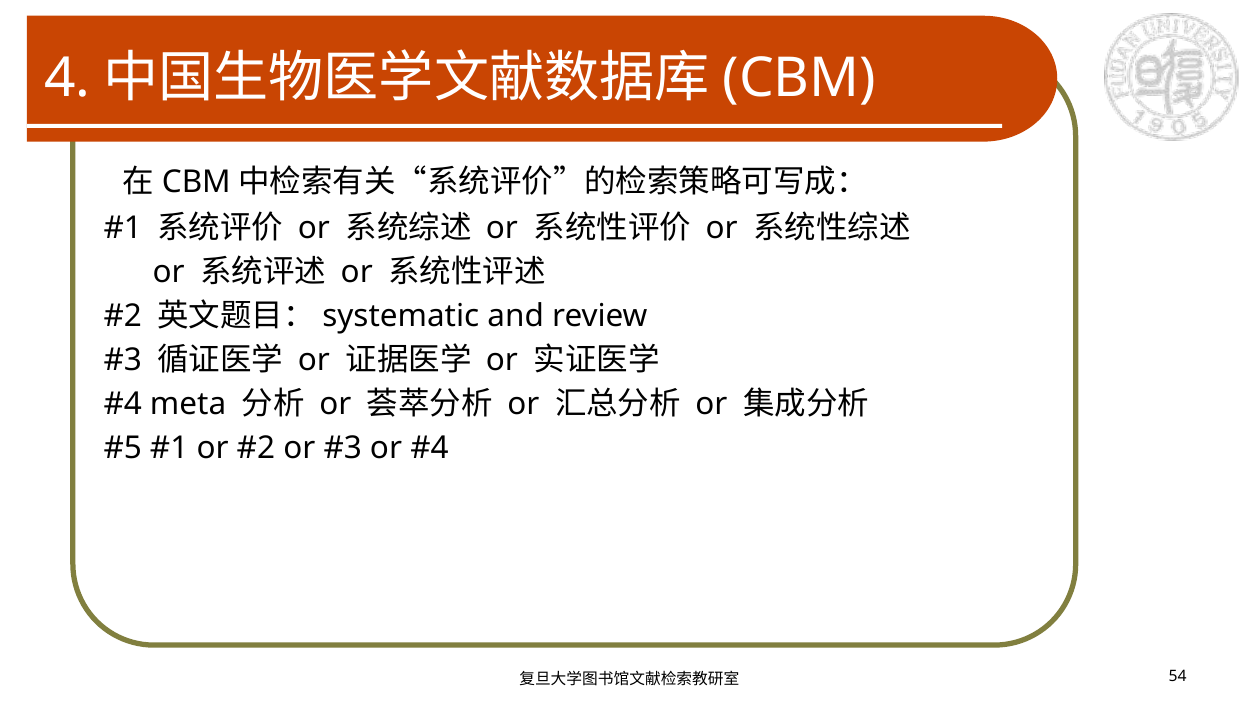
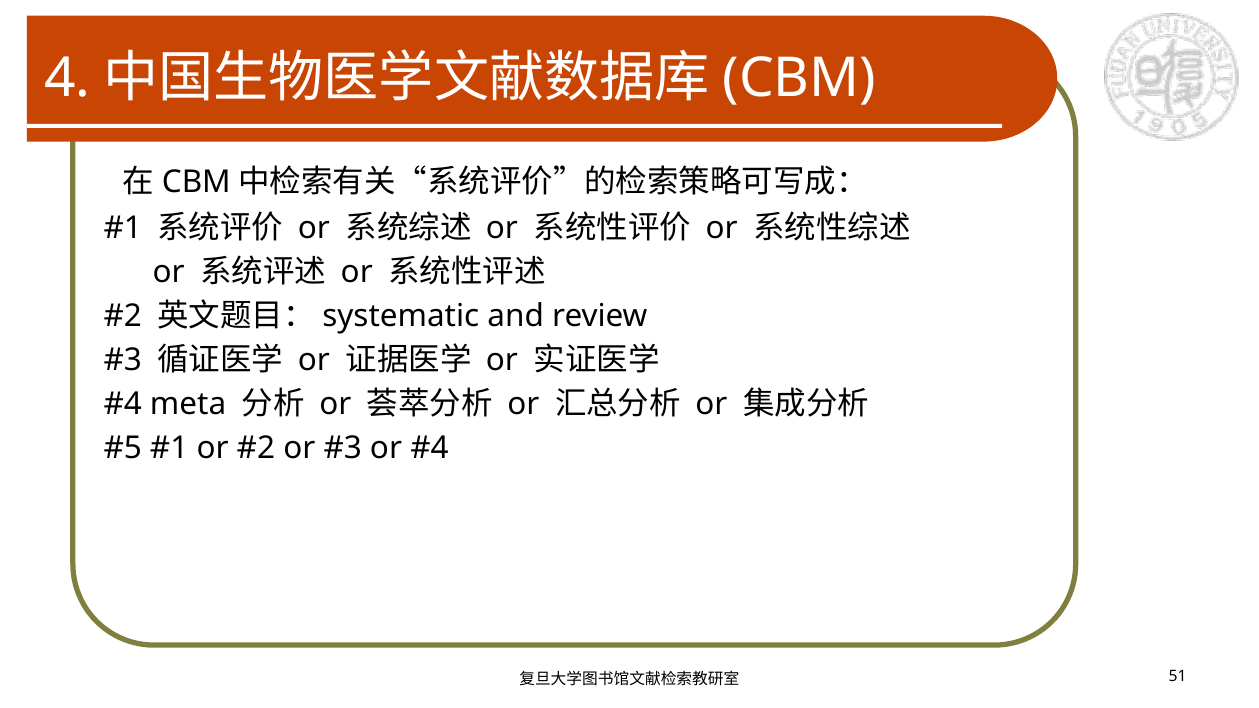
54: 54 -> 51 (1178, 677)
